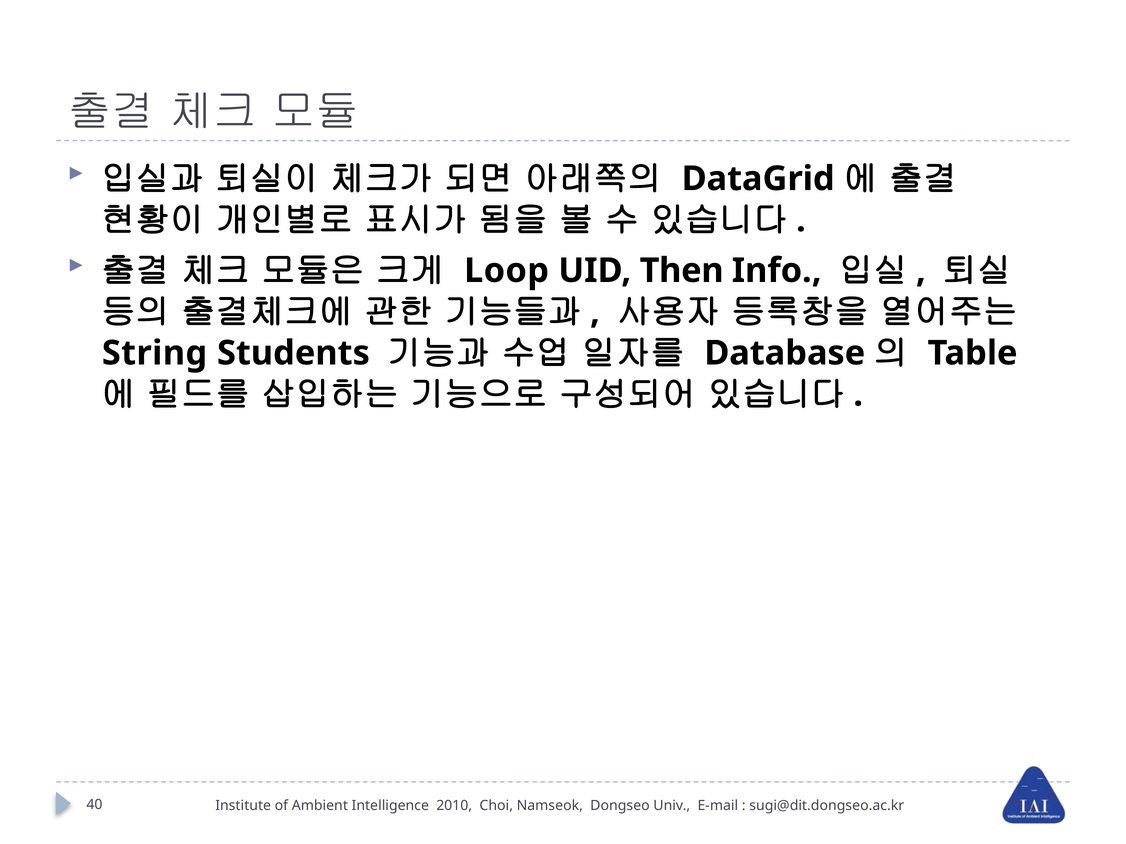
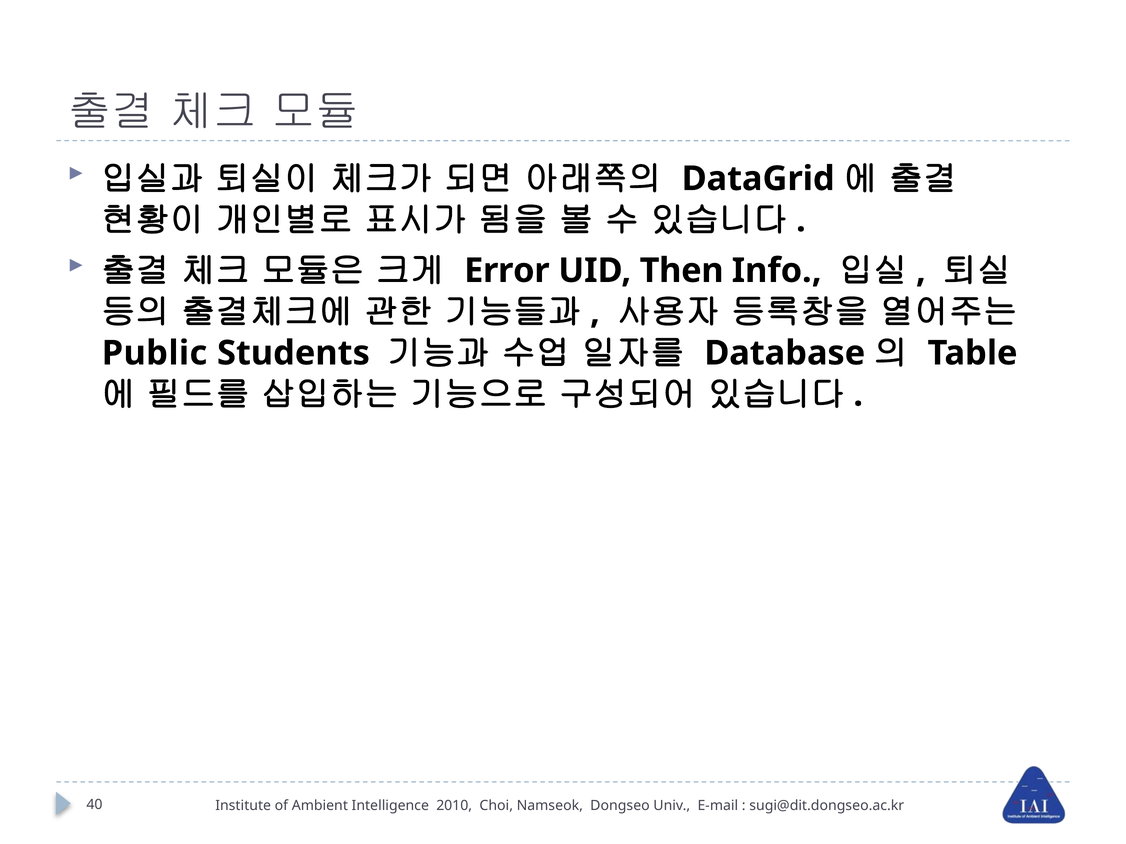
Loop: Loop -> Error (507, 271)
String: String -> Public (155, 353)
